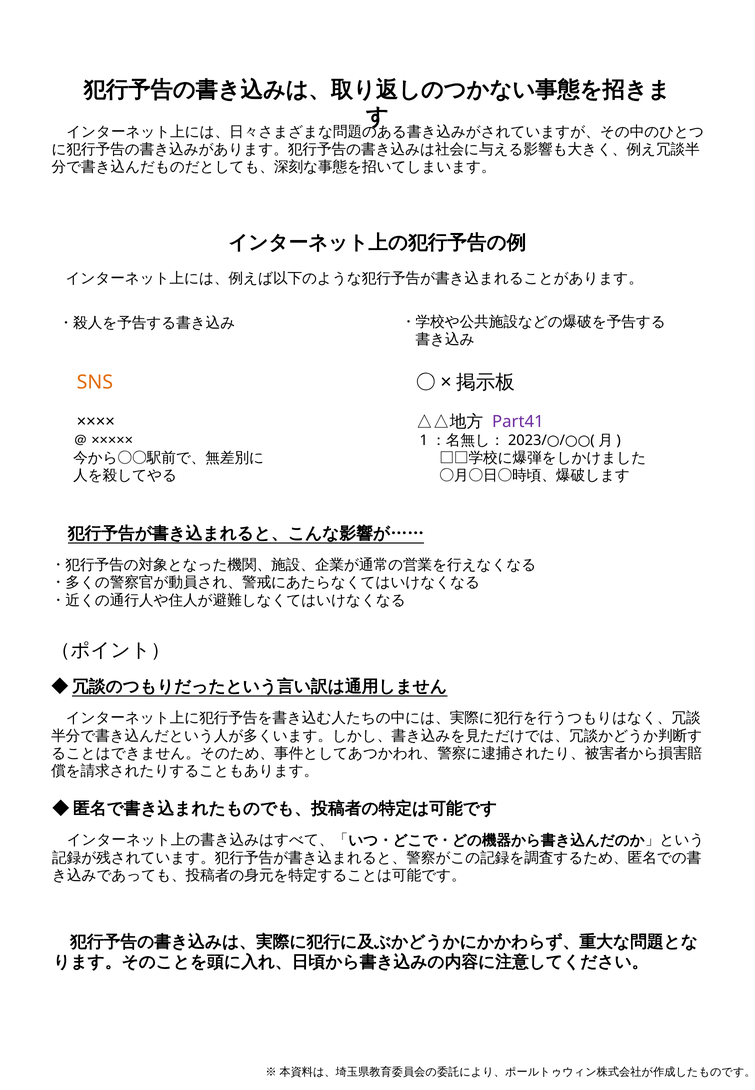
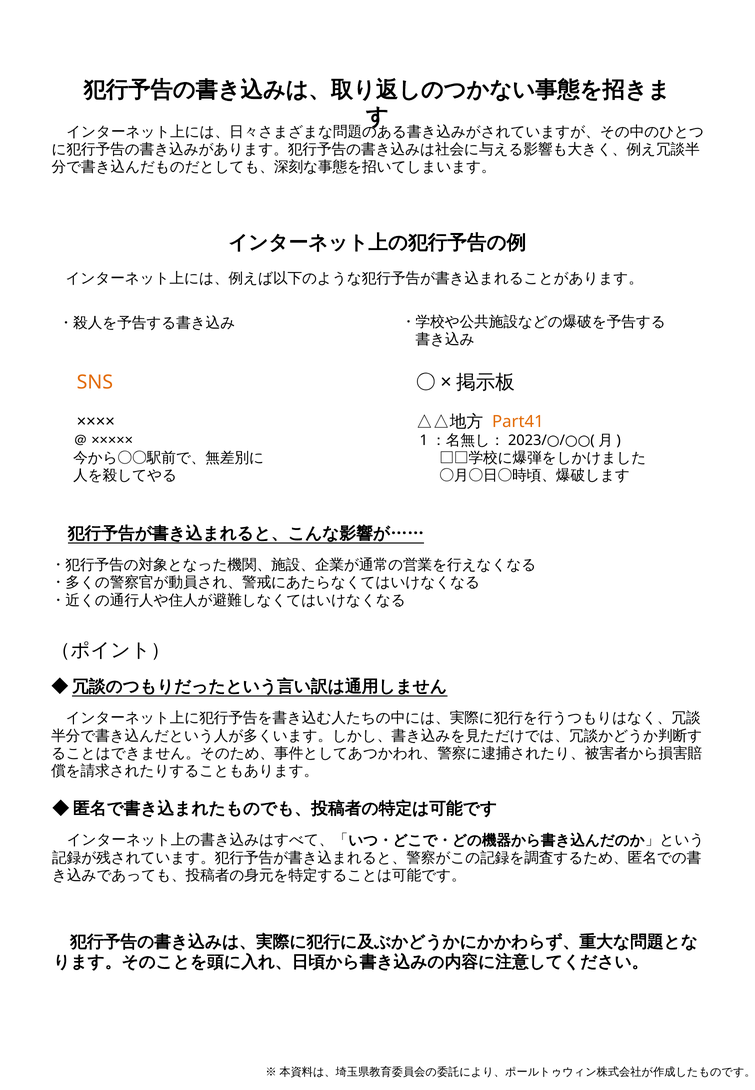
Part41 colour: purple -> orange (518, 422)
